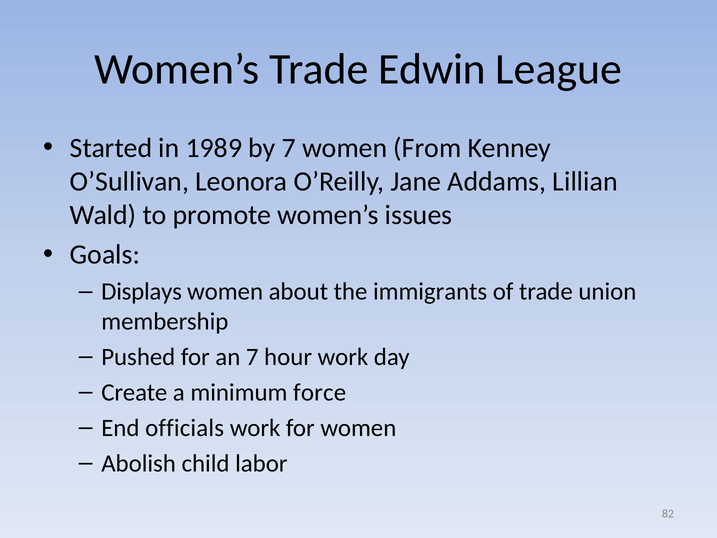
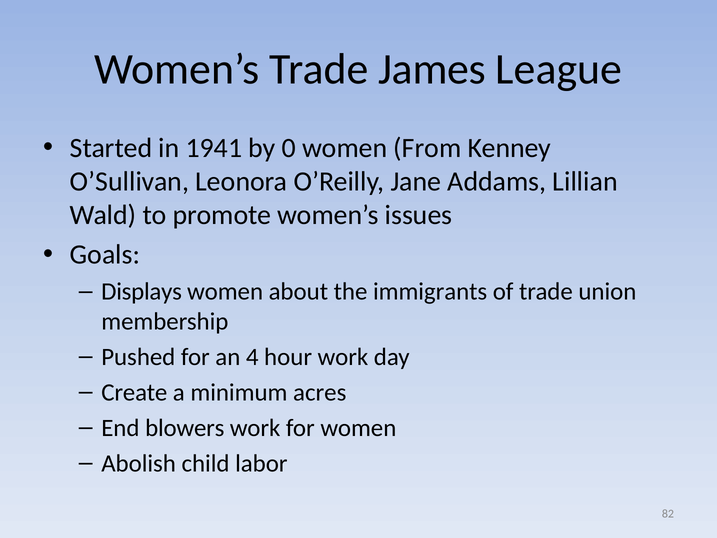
Edwin: Edwin -> James (432, 69)
1989: 1989 -> 1941 (214, 148)
by 7: 7 -> 0 (289, 148)
an 7: 7 -> 4 (252, 357)
force: force -> acres (320, 392)
officials: officials -> blowers (185, 428)
